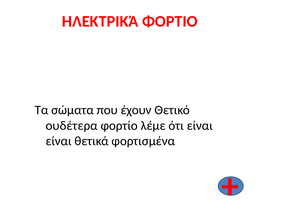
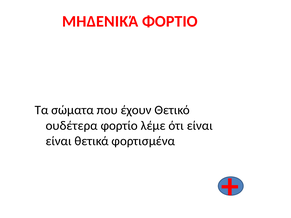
ΗΛΕΚΤΡΙΚΆ: ΗΛΕΚΤΡΙΚΆ -> ΜΗΔΕΝΙΚΆ (100, 21)
